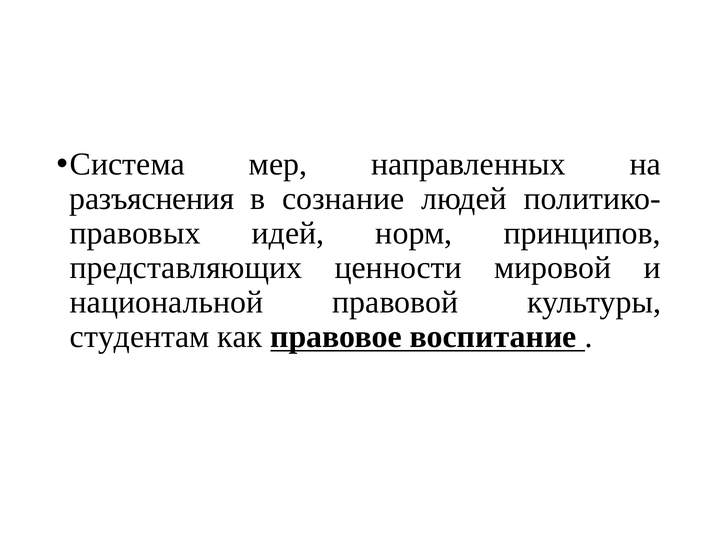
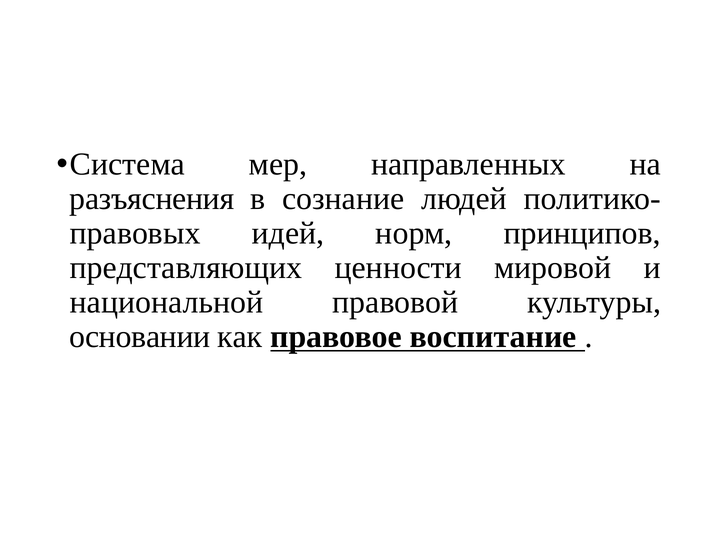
студентам: студентам -> основании (140, 336)
